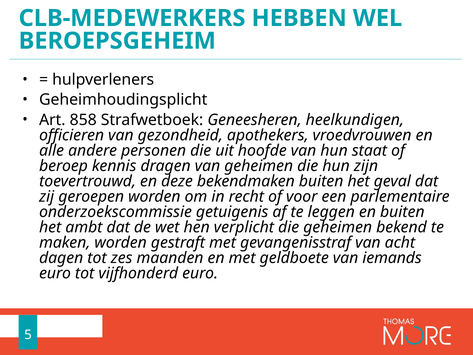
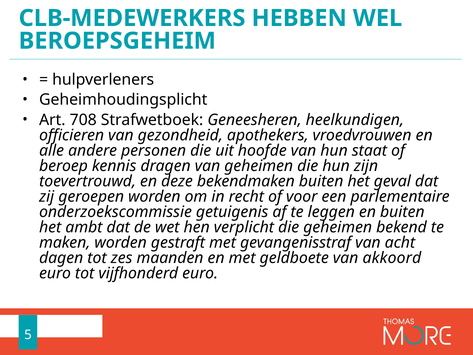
858: 858 -> 708 (83, 120)
iemands: iemands -> akkoord (392, 258)
